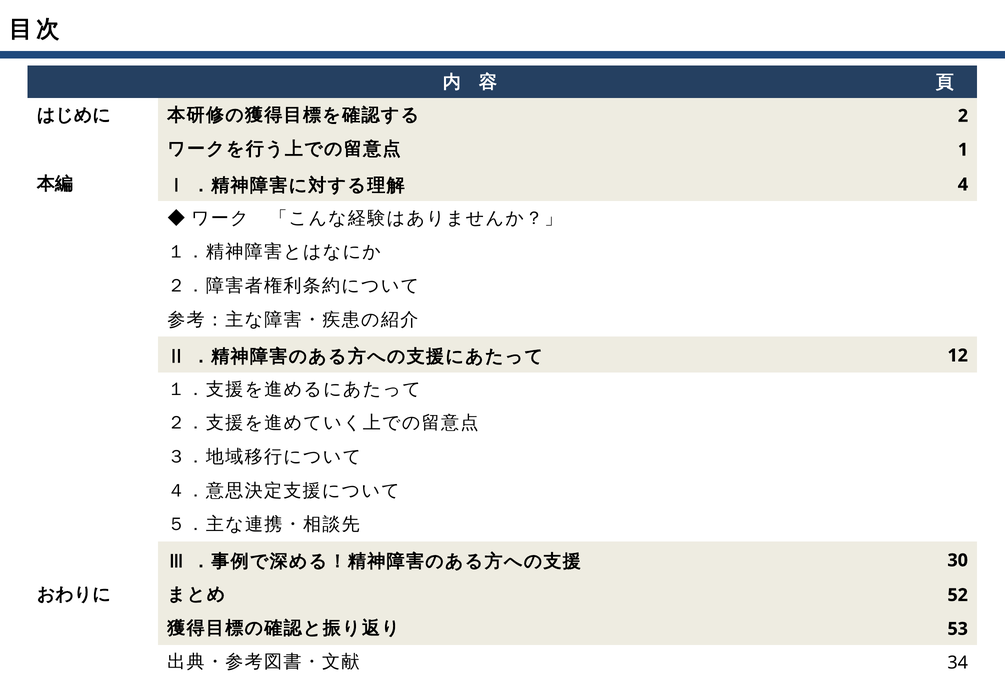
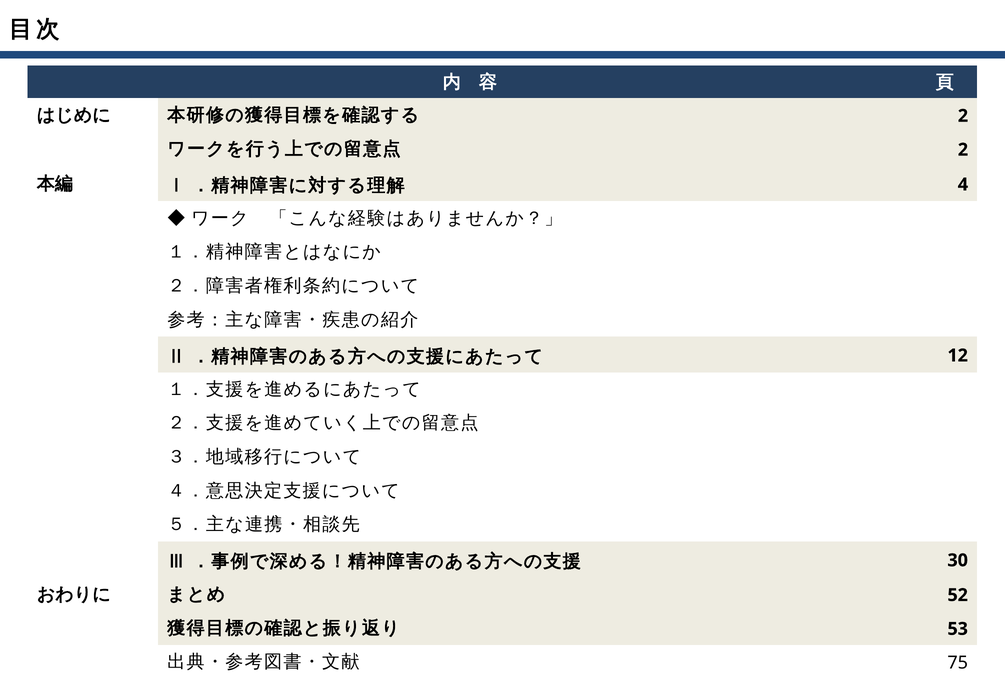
1: 1 -> 2 (963, 150)
34: 34 -> 75 (958, 663)
